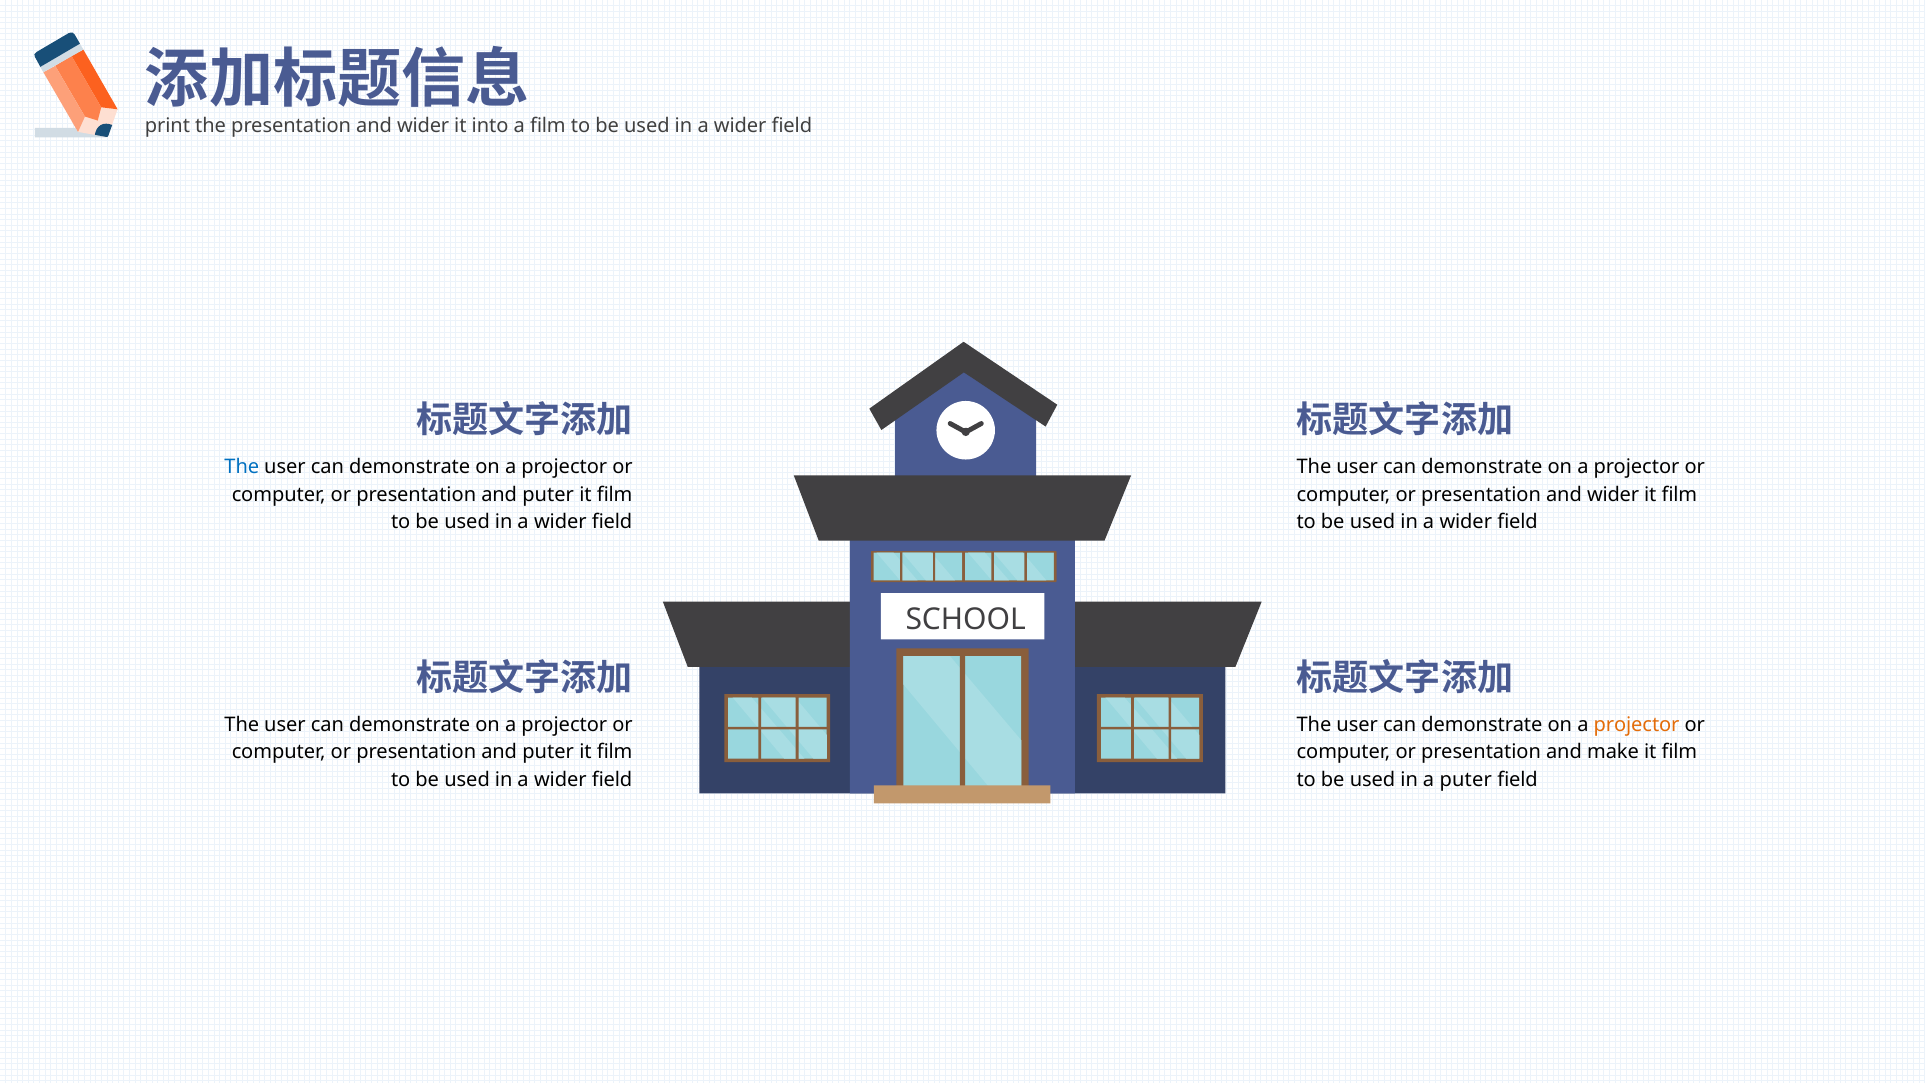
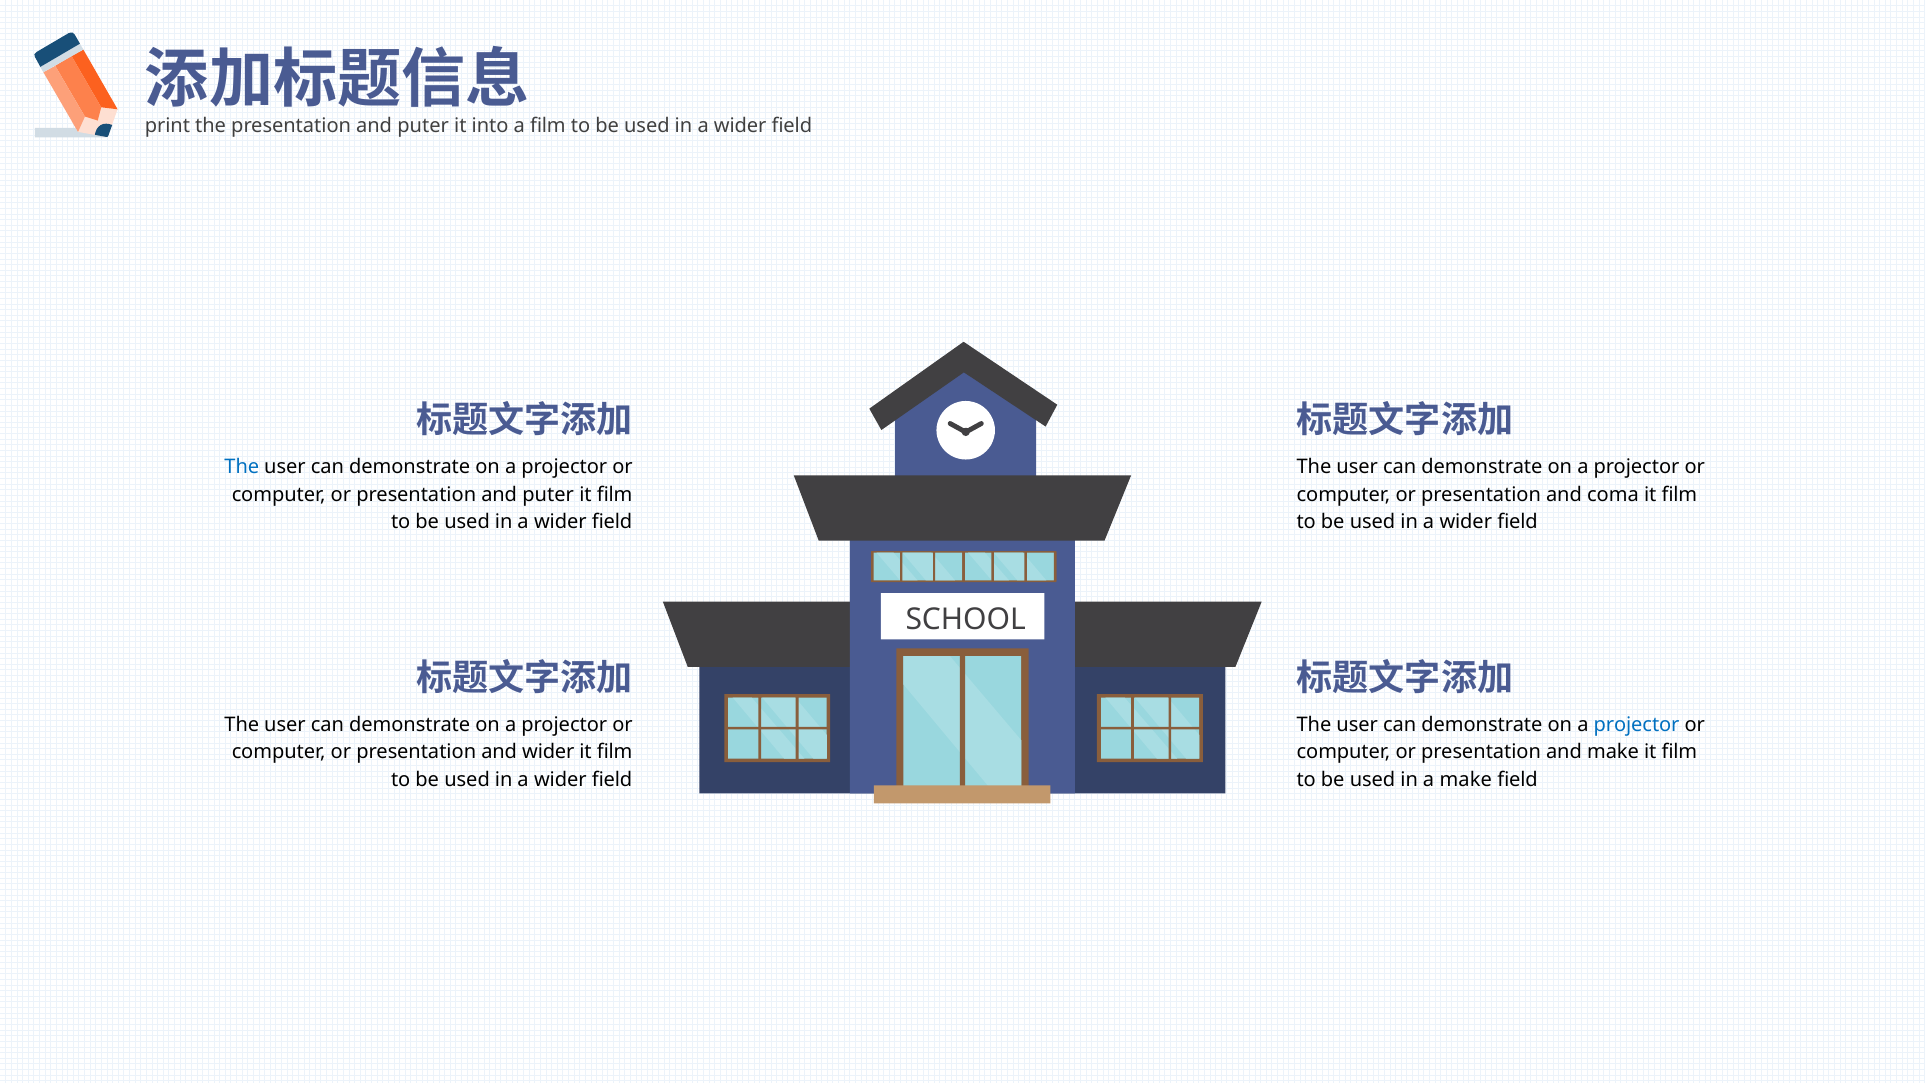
the presentation and wider: wider -> puter (423, 126)
or presentation and wider: wider -> coma (1613, 494)
projector colour: orange -> blue (1637, 724)
puter: puter -> wider (548, 752)
a puter: puter -> make (1466, 779)
